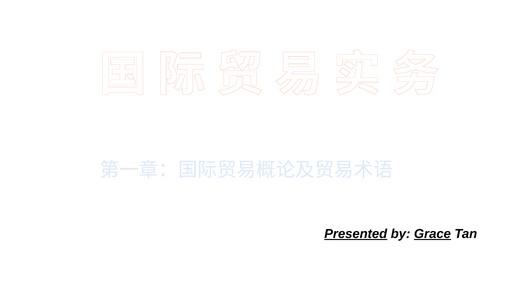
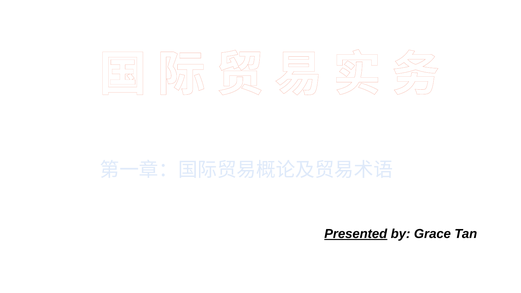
Grace underline: present -> none (432, 234)
